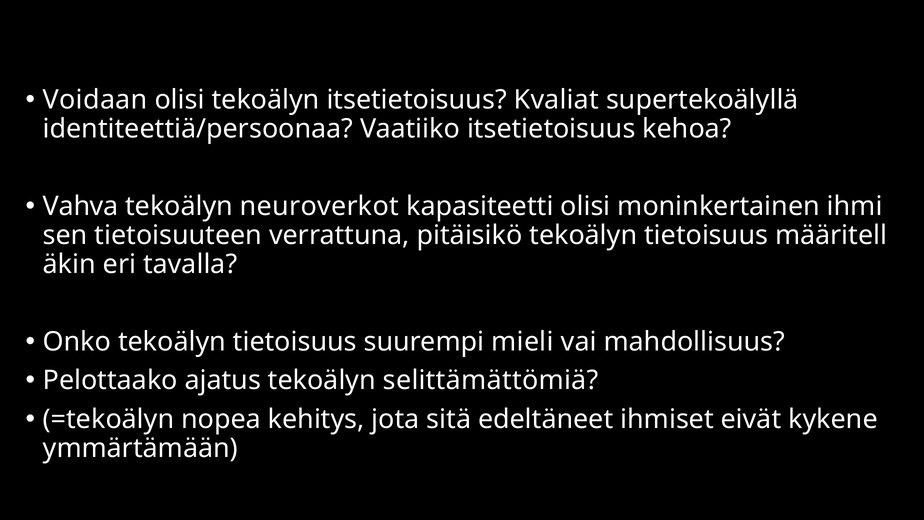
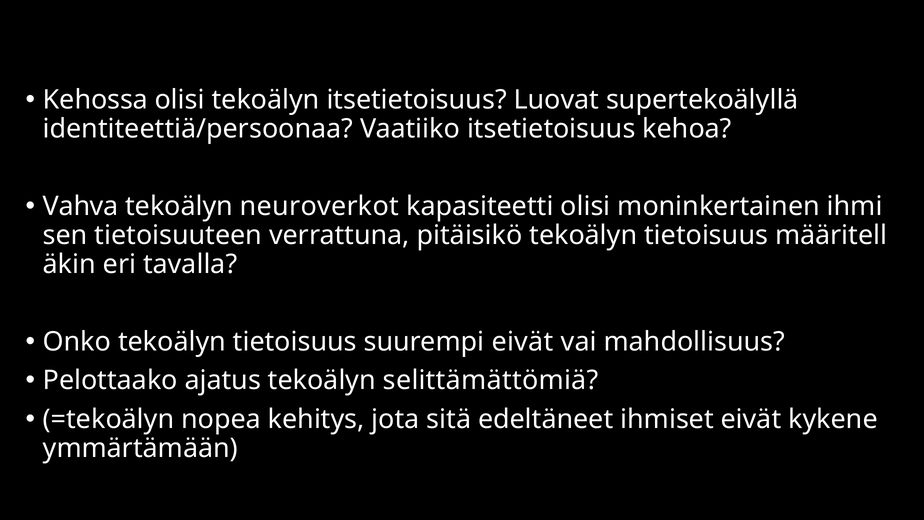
Voidaan: Voidaan -> Kehossa (95, 100)
Kvaliat: Kvaliat -> Luovat (556, 100)
suurempi mieli: mieli -> eivät (522, 342)
